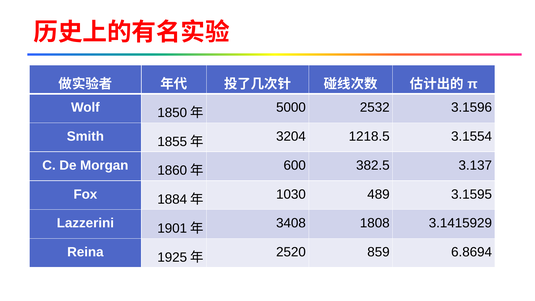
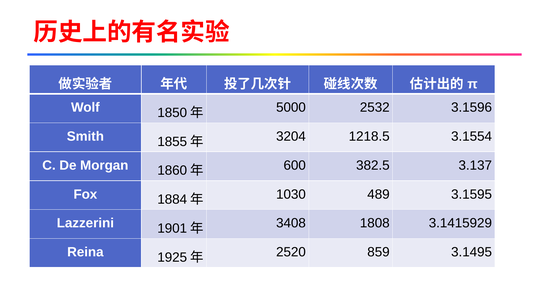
6.8694: 6.8694 -> 3.1495 (472, 252)
